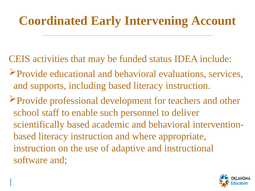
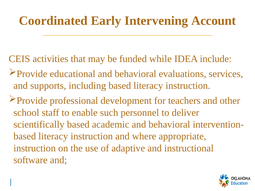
status: status -> while (160, 59)
